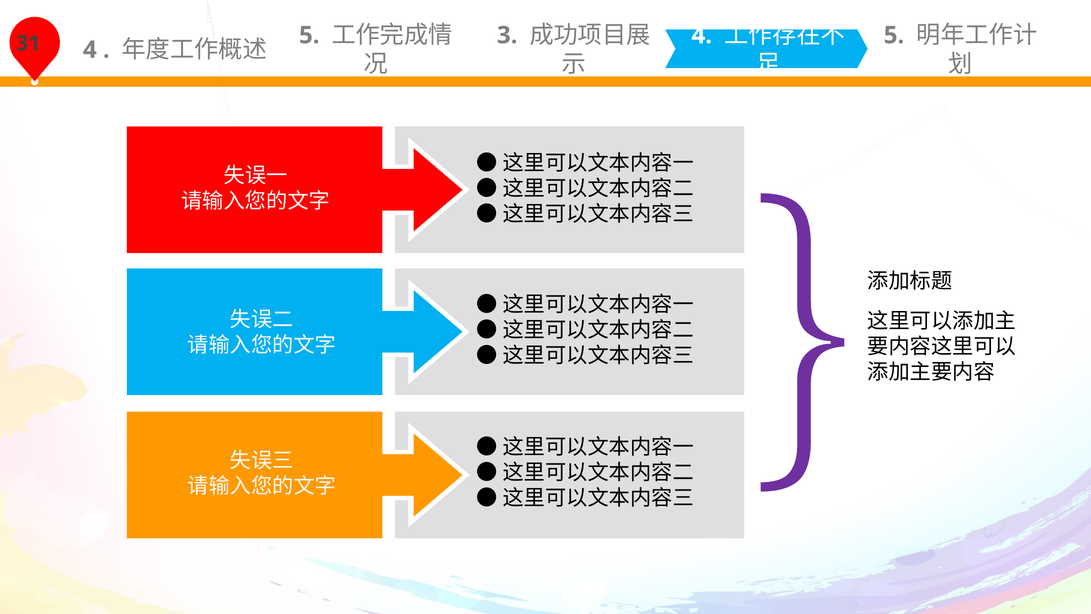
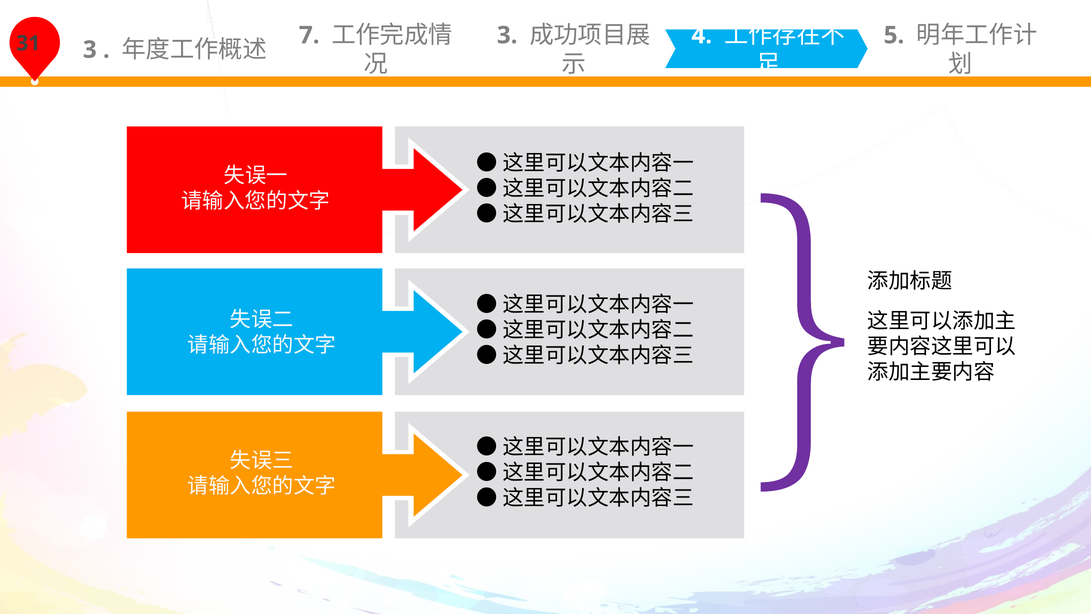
4: 4 -> 3 (90, 50)
5: 5 -> 7 (309, 35)
